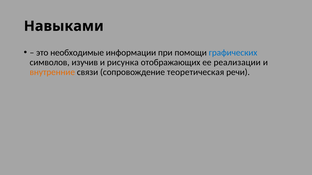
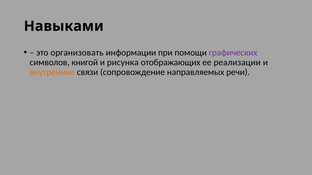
необходимые: необходимые -> организовать (77, 53)
графических colour: blue -> purple (233, 53)
изучив: изучив -> книгой (85, 63)
теоретическая: теоретическая -> направляемых (196, 72)
